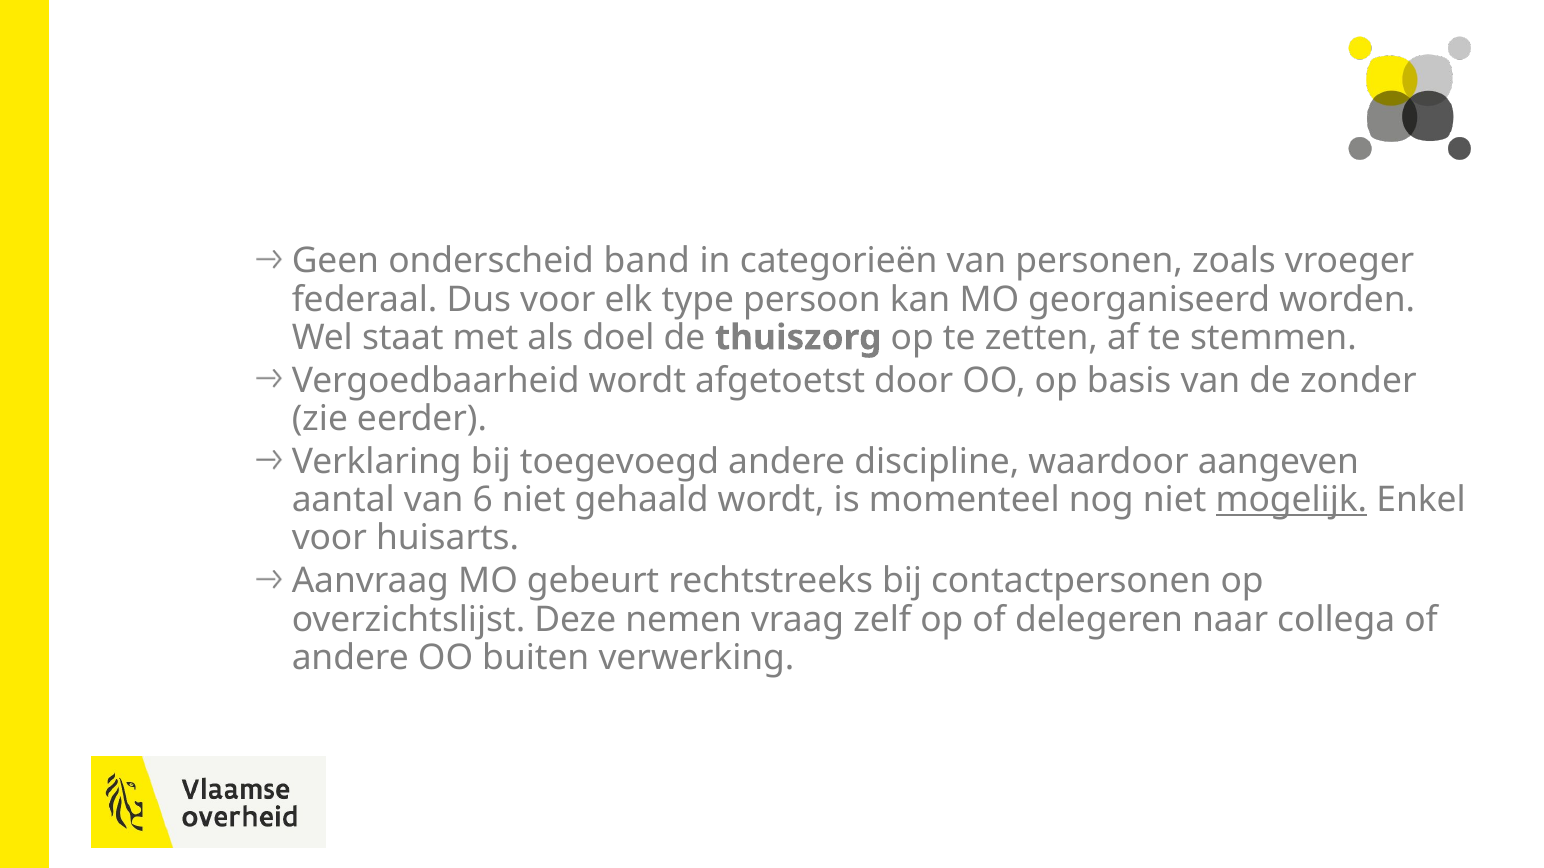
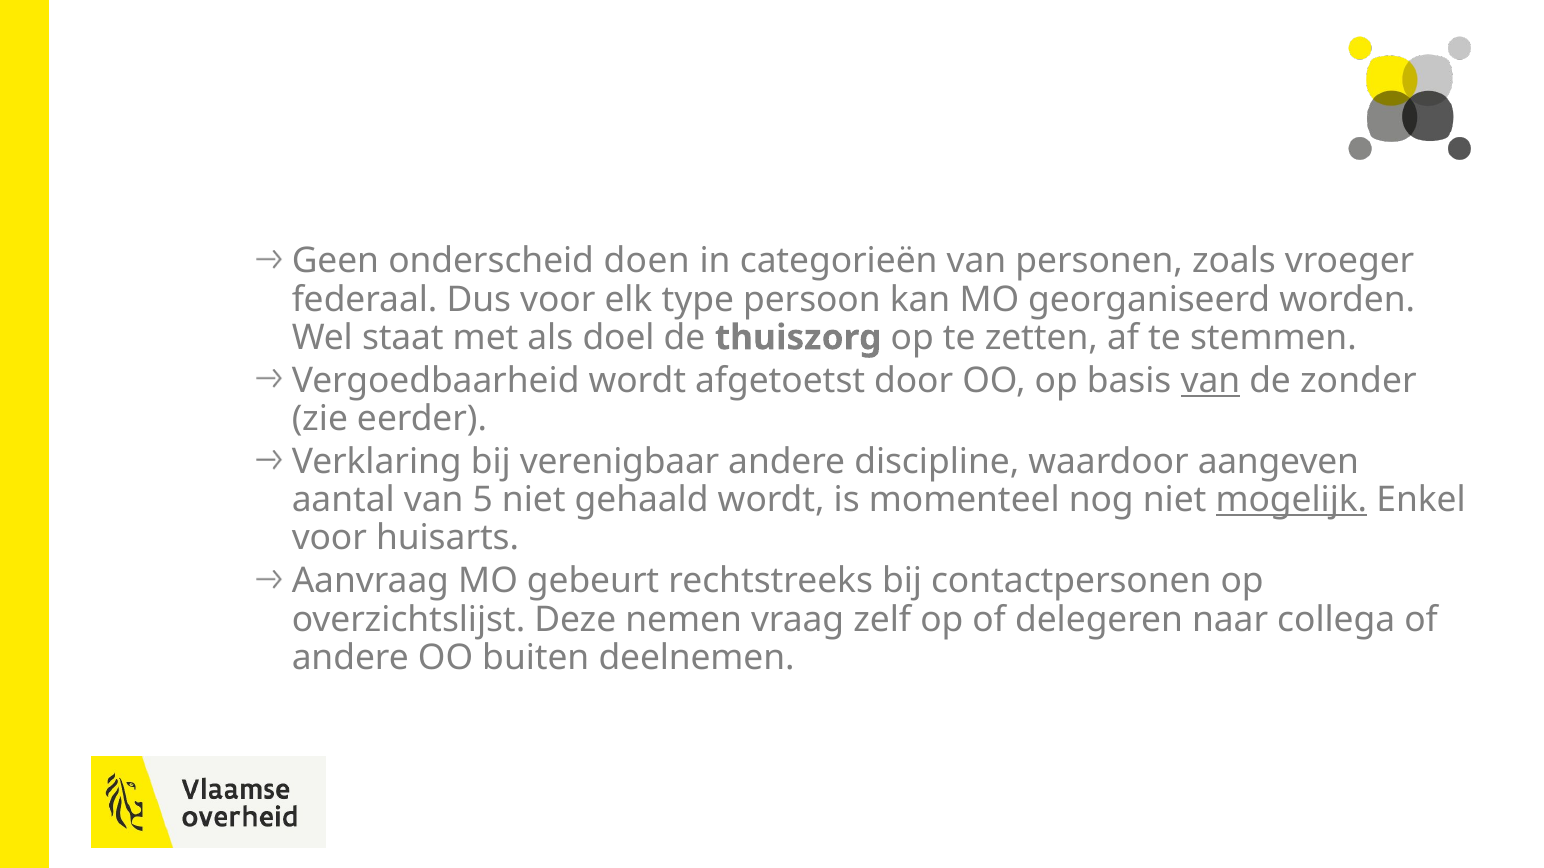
band: band -> doen (647, 261)
van underline: none -> present (1210, 381)
toegevoegd: toegevoegd -> verenigbaar (620, 462)
6: 6 -> 5 (483, 500)
verwerking: verwerking -> deelnemen (697, 658)
